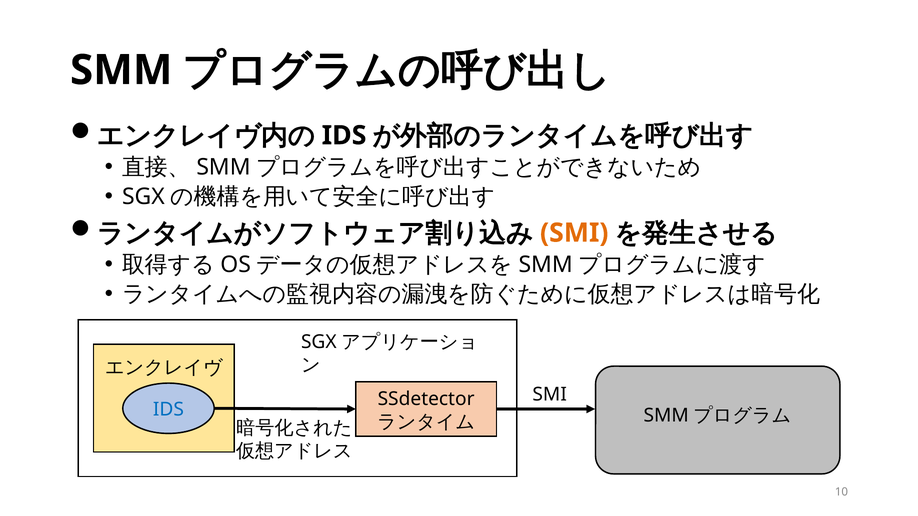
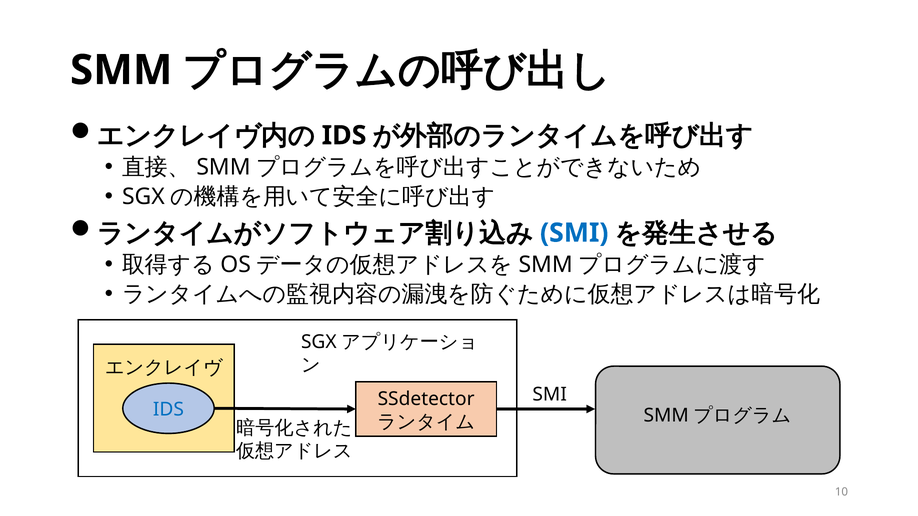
SMI colour: orange -> blue (574, 233)
